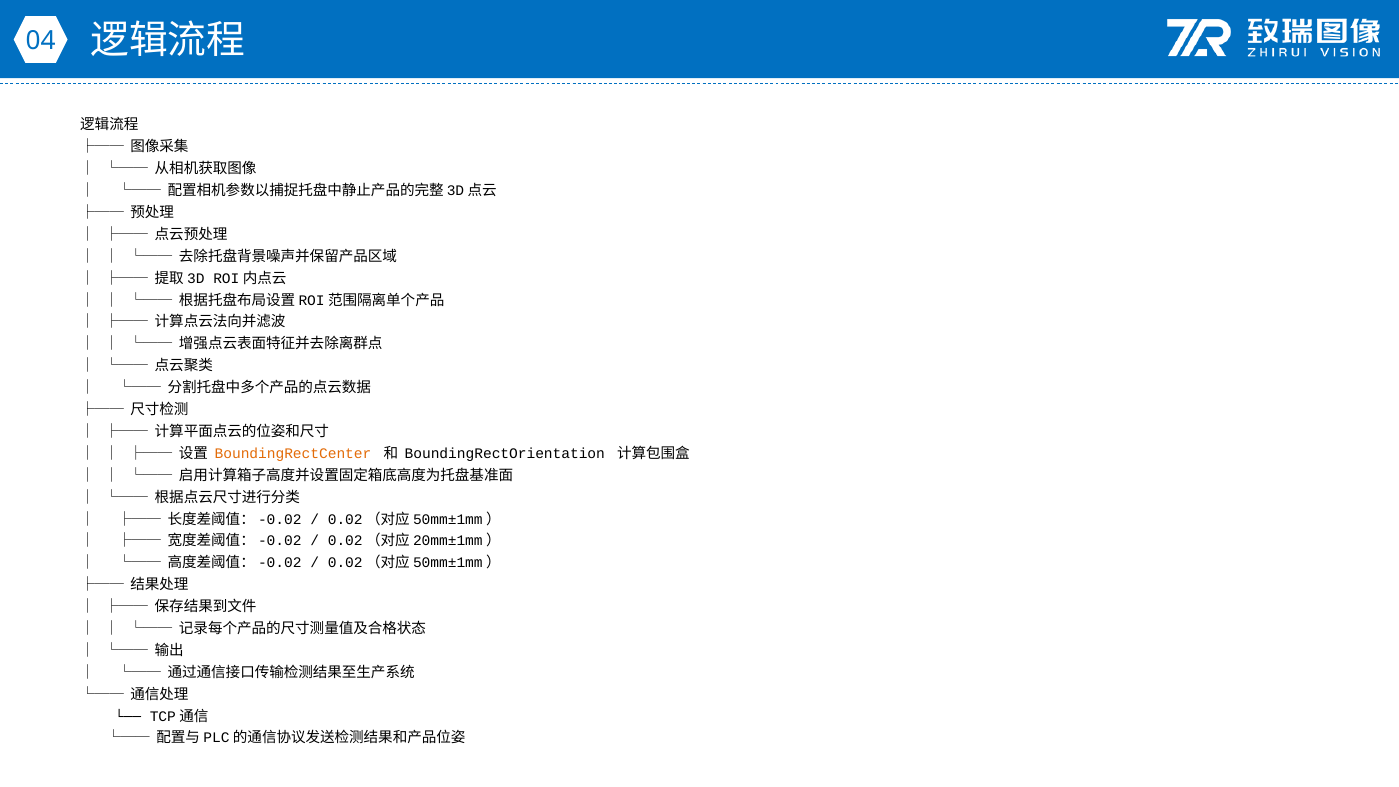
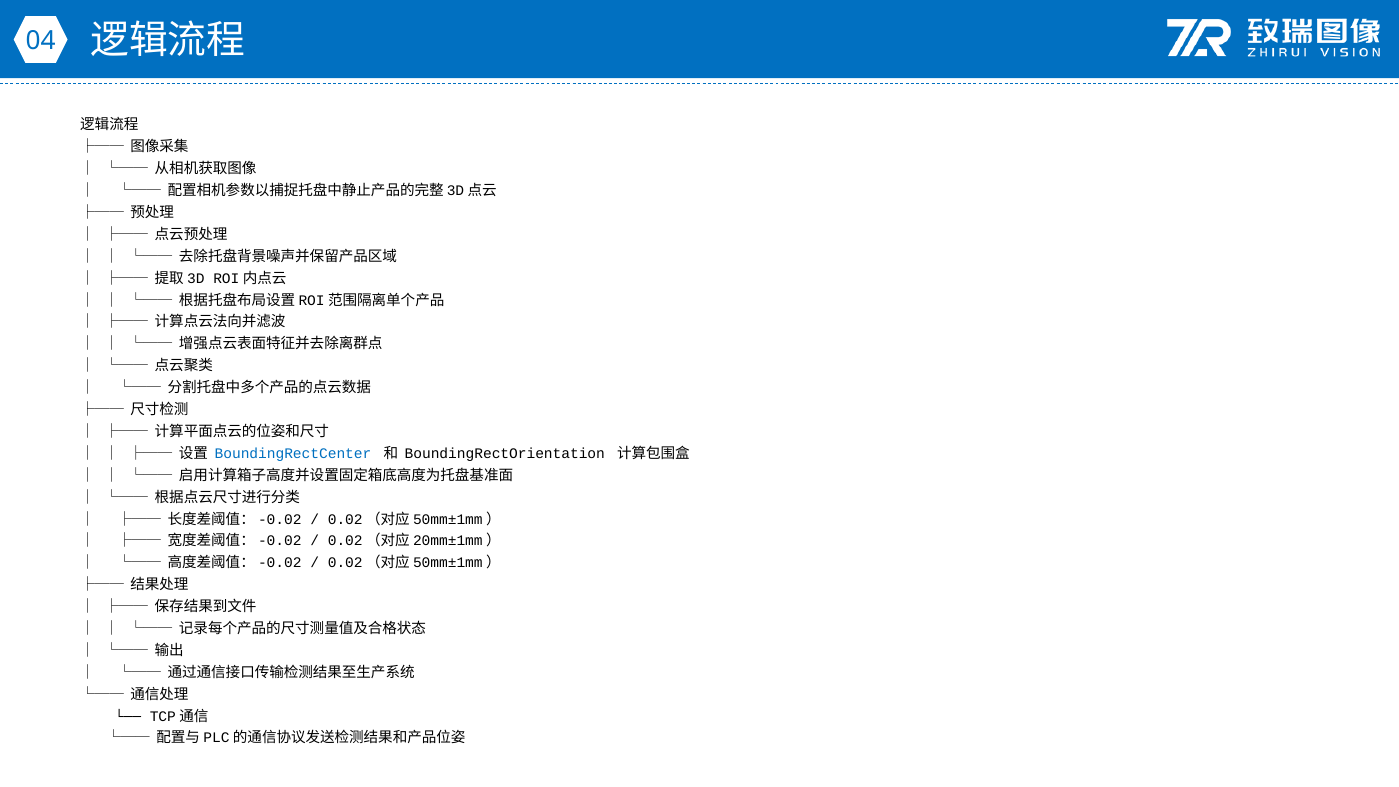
BoundingRectCenter colour: orange -> blue (293, 453)
